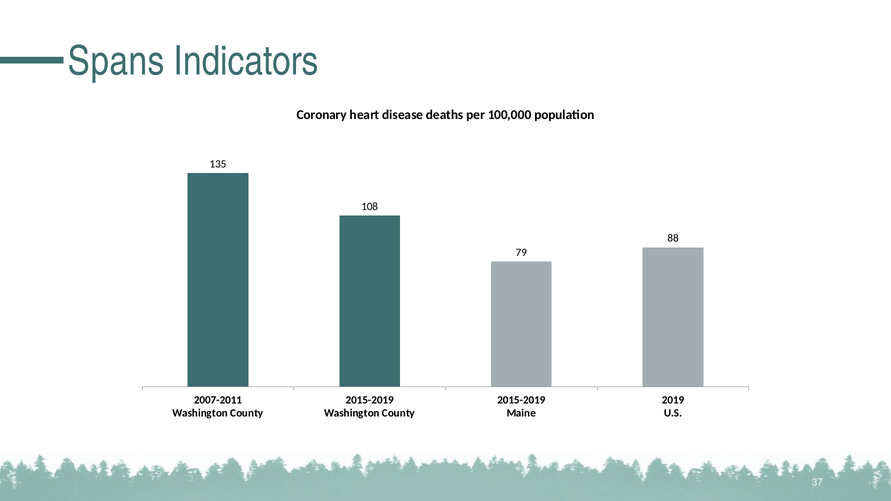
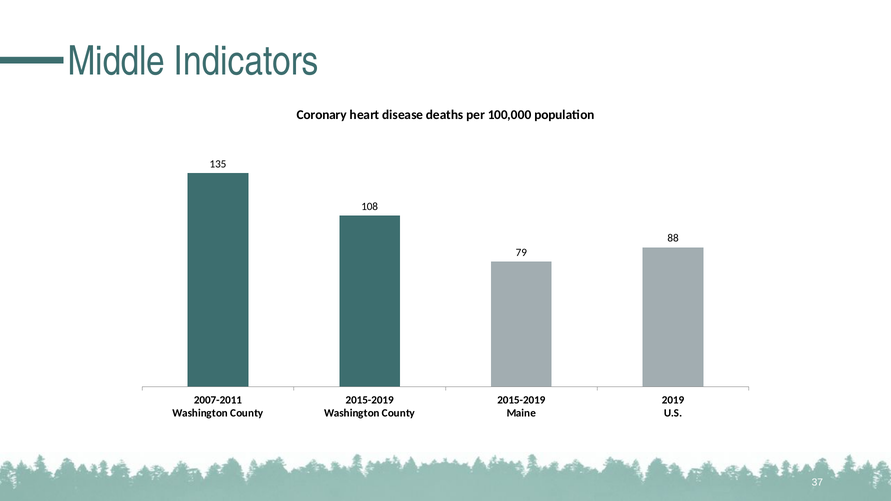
Spans: Spans -> Middle (116, 62)
